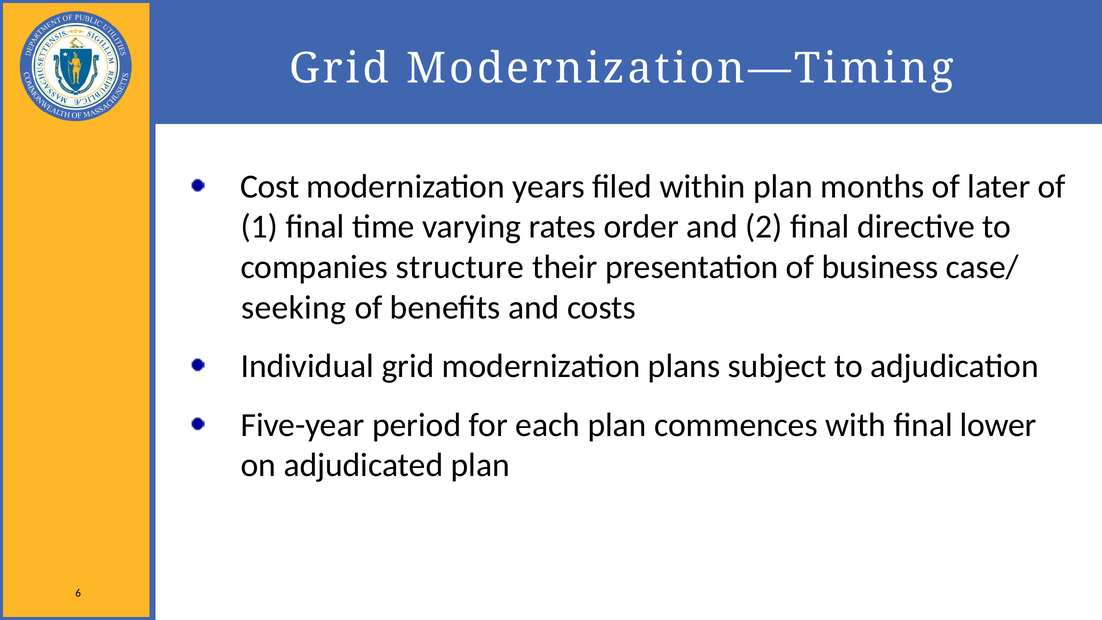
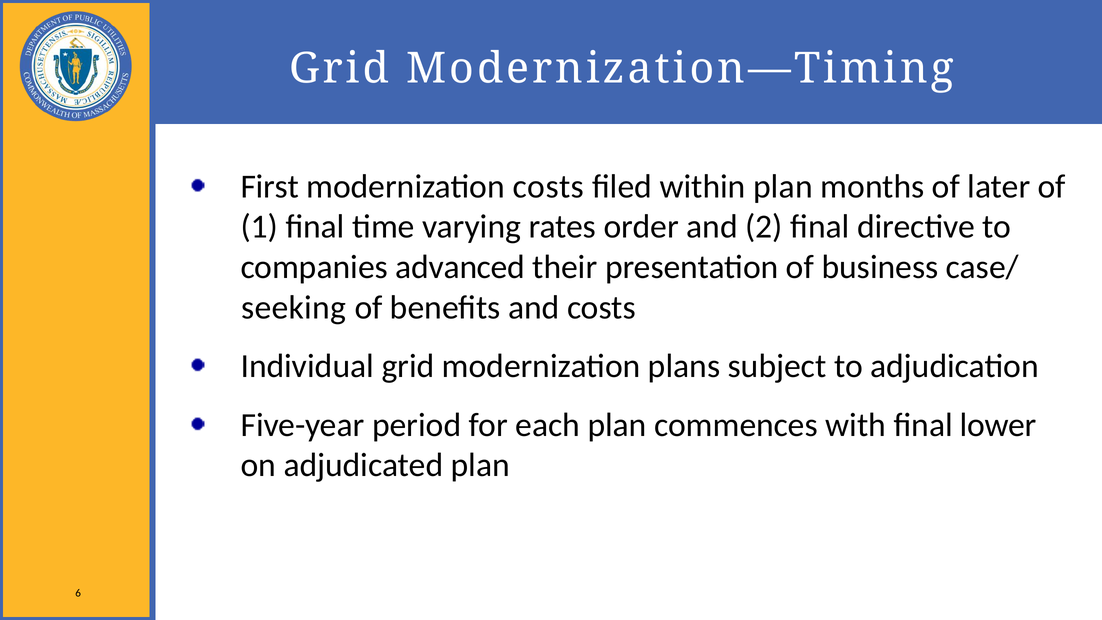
Cost: Cost -> First (270, 186)
modernization years: years -> costs (548, 186)
structure: structure -> advanced (460, 267)
